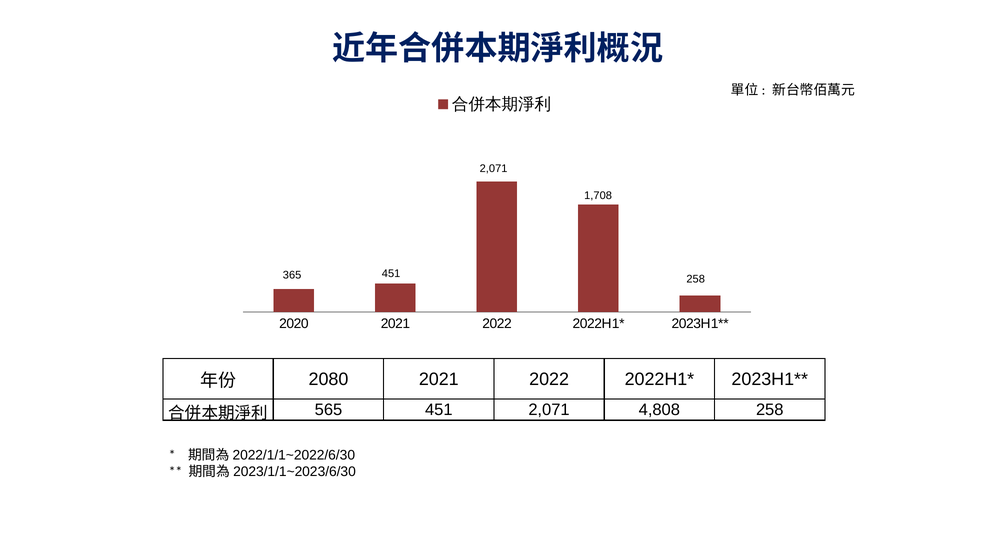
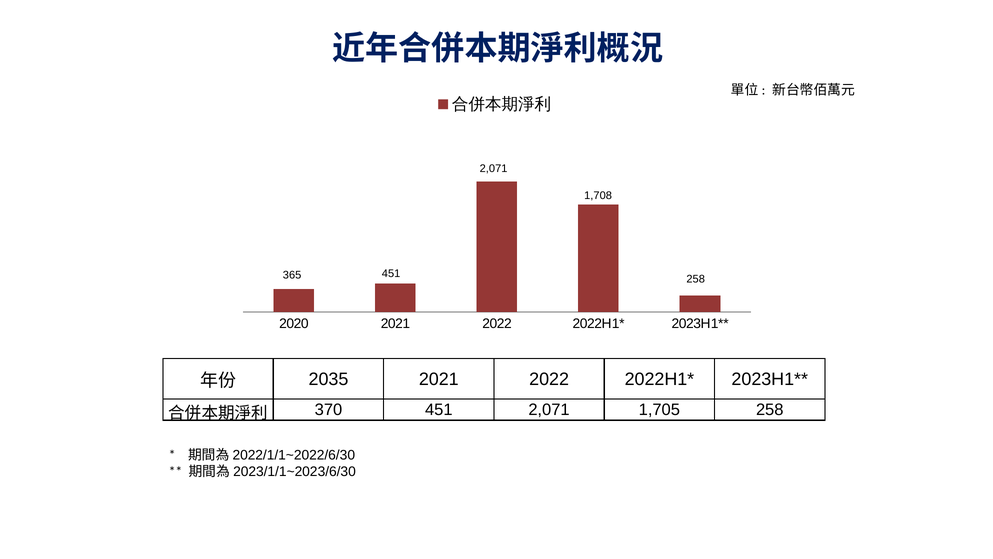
2080: 2080 -> 2035 (328, 379)
565: 565 -> 370 (328, 410)
4,808: 4,808 -> 1,705 (659, 410)
